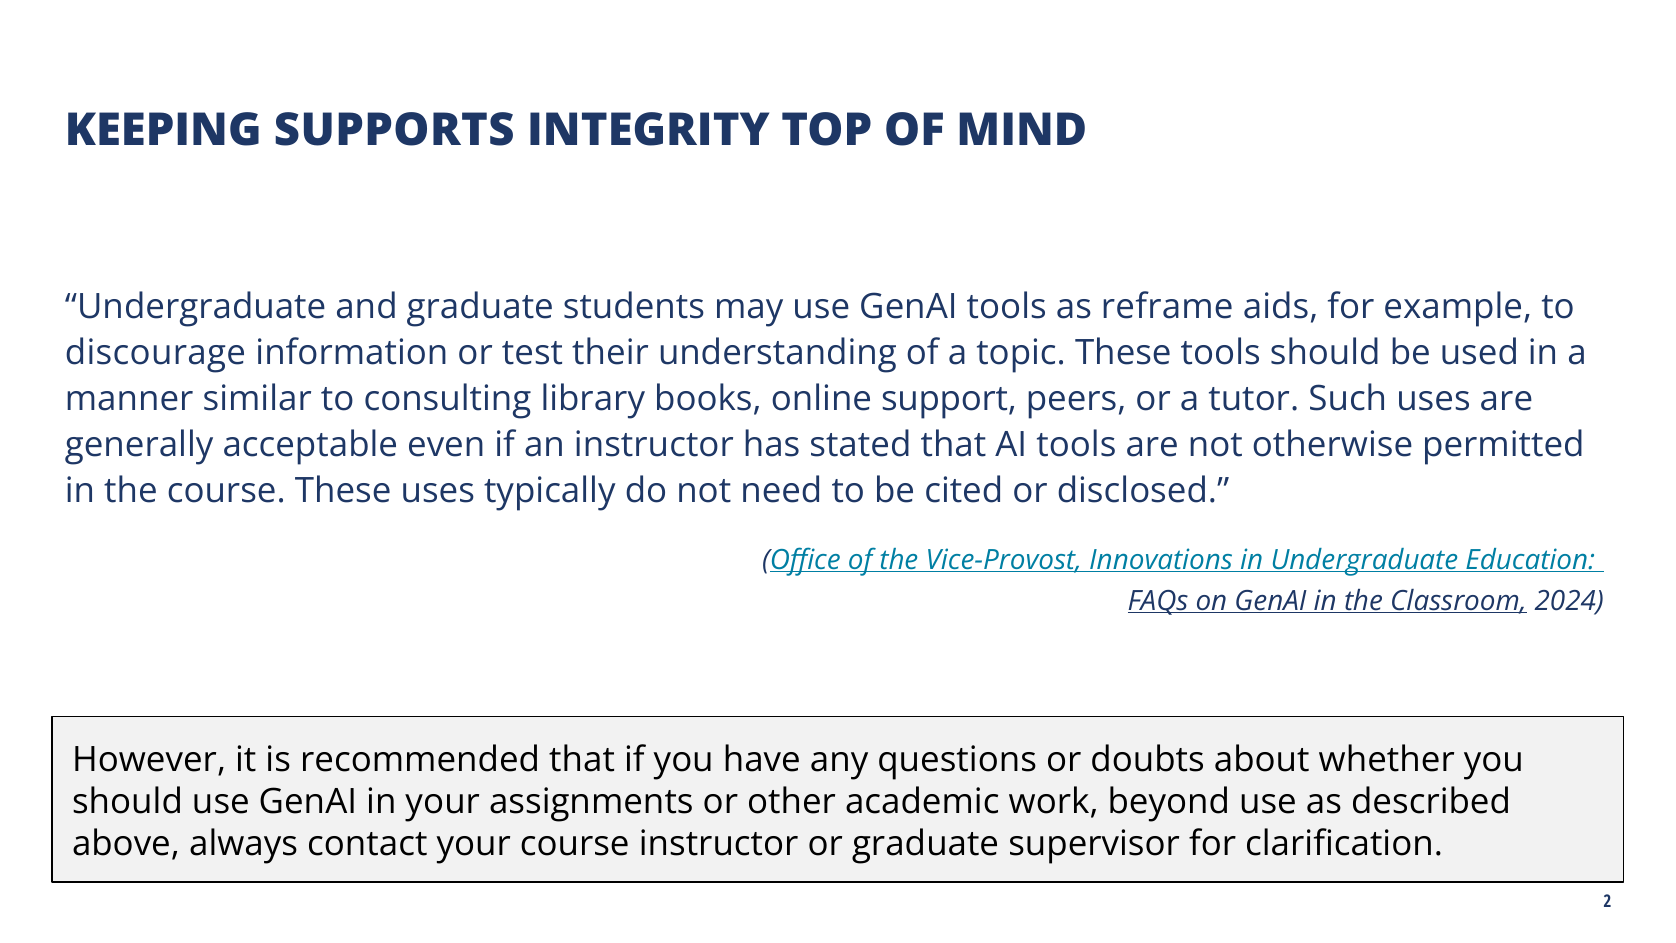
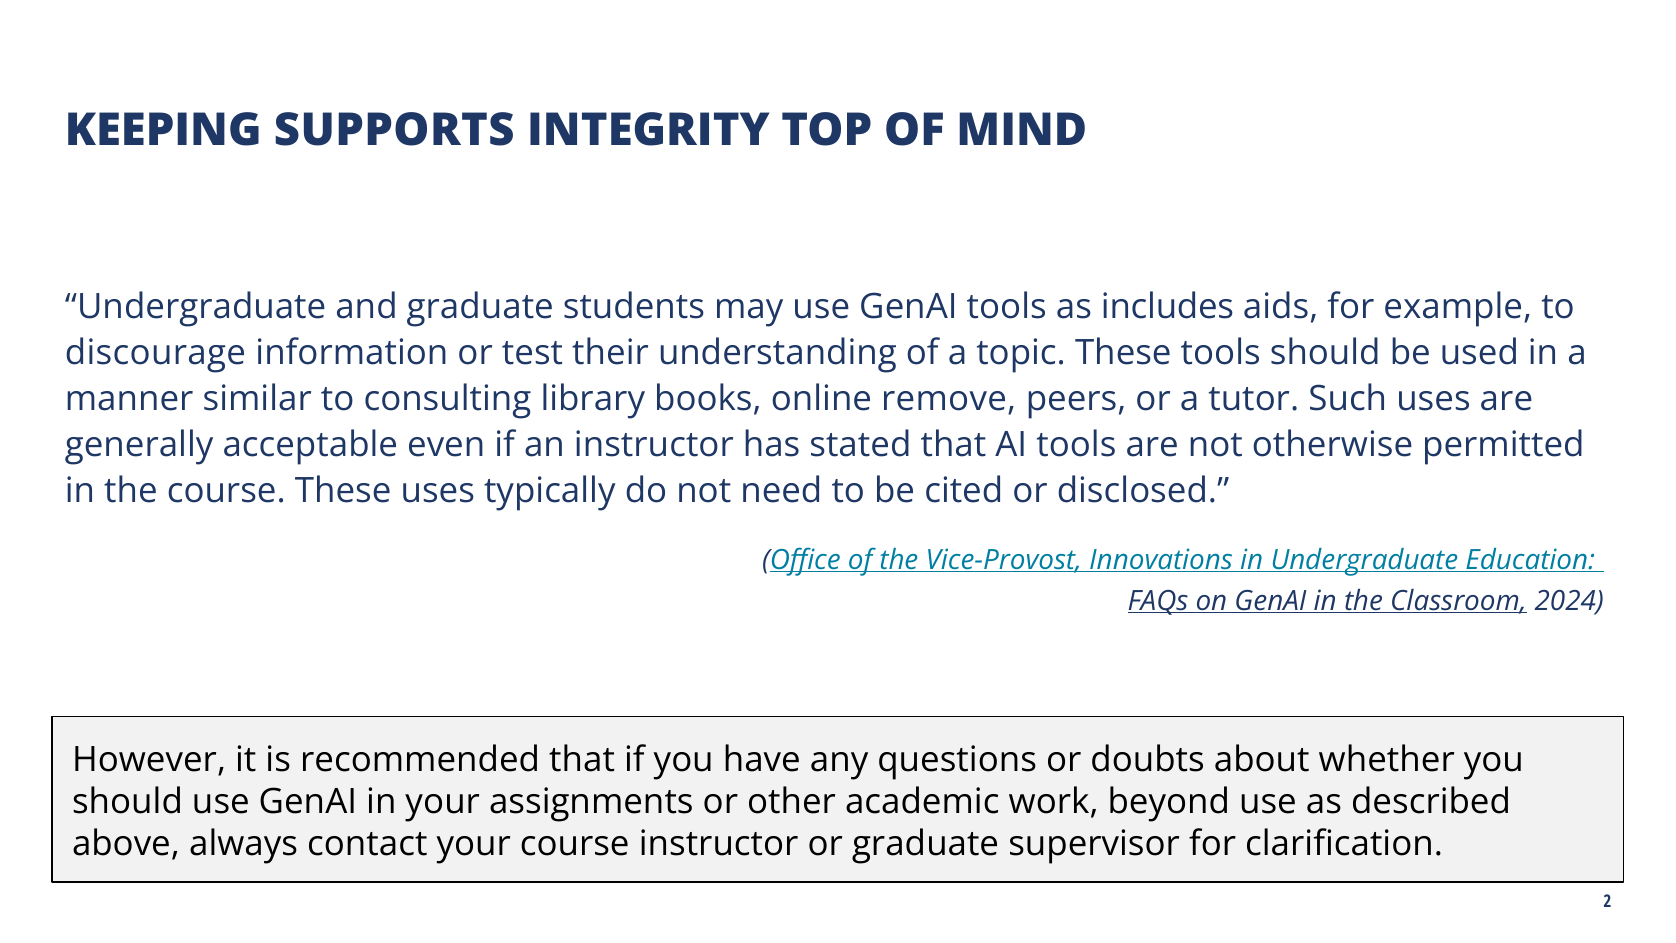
reframe: reframe -> includes (1168, 307)
support: support -> remove (949, 399)
